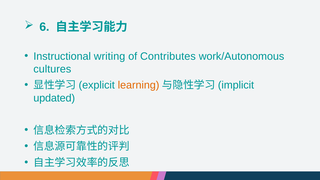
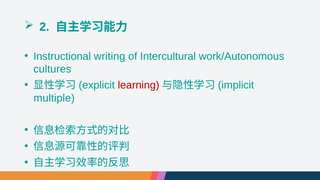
6: 6 -> 2 (44, 27)
Contributes: Contributes -> Intercultural (168, 56)
learning colour: orange -> red (139, 85)
updated: updated -> multiple (54, 98)
